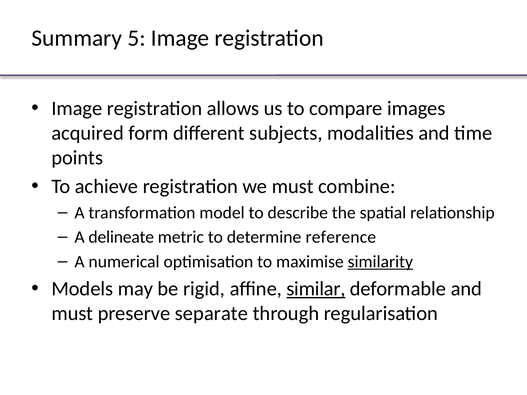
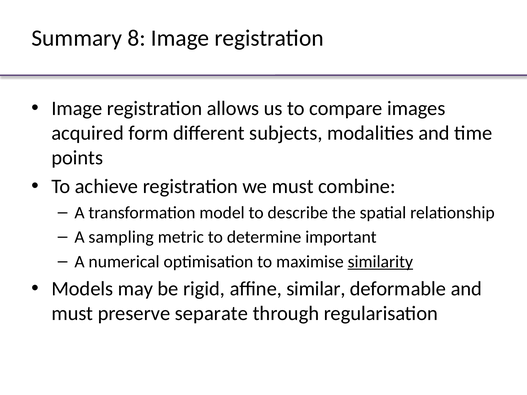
5: 5 -> 8 (137, 38)
delineate: delineate -> sampling (121, 237)
reference: reference -> important (341, 237)
similar underline: present -> none (316, 289)
